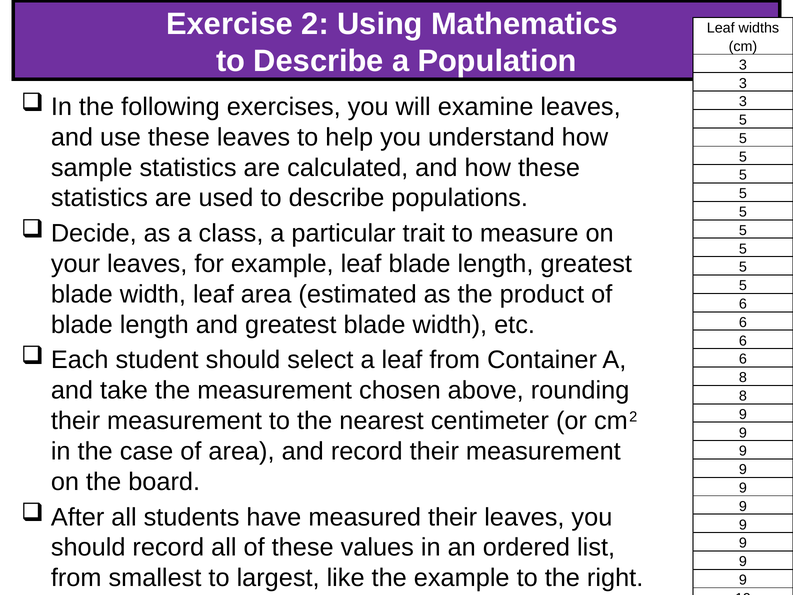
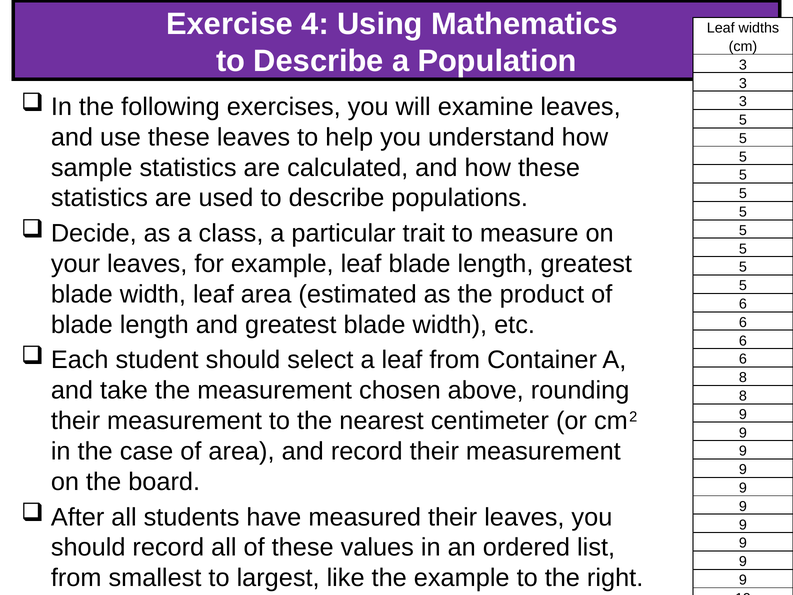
2: 2 -> 4 (315, 24)
